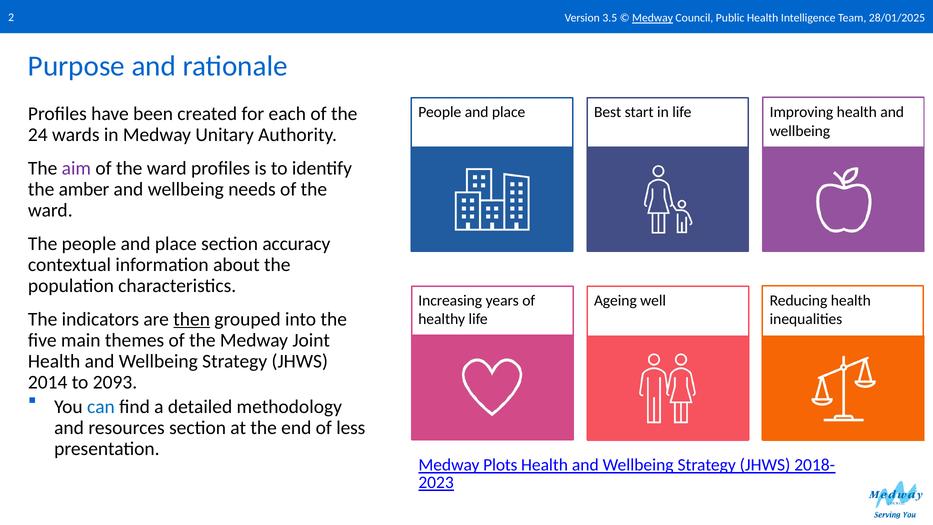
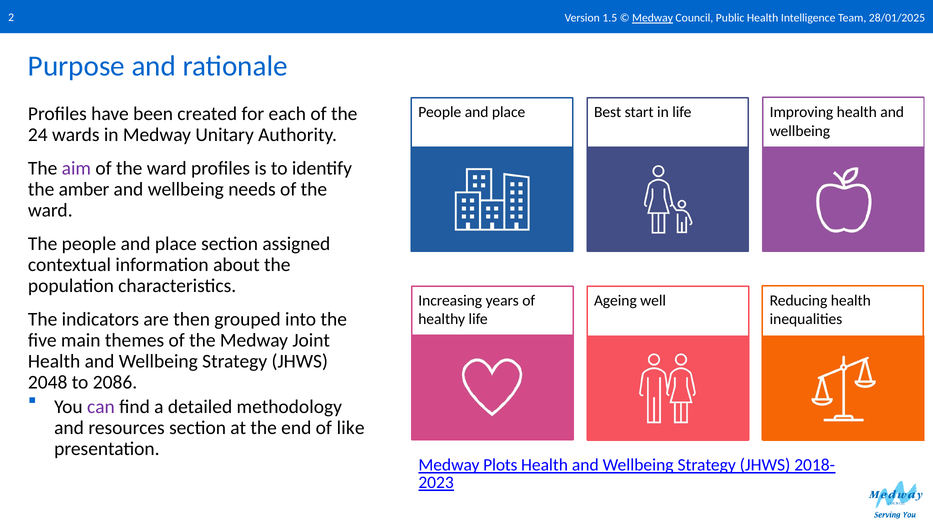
3.5: 3.5 -> 1.5 (610, 18)
accuracy: accuracy -> assigned (296, 244)
then underline: present -> none (192, 319)
2014: 2014 -> 2048 (48, 382)
2093: 2093 -> 2086 (115, 382)
can colour: blue -> purple (101, 406)
less: less -> like (351, 427)
